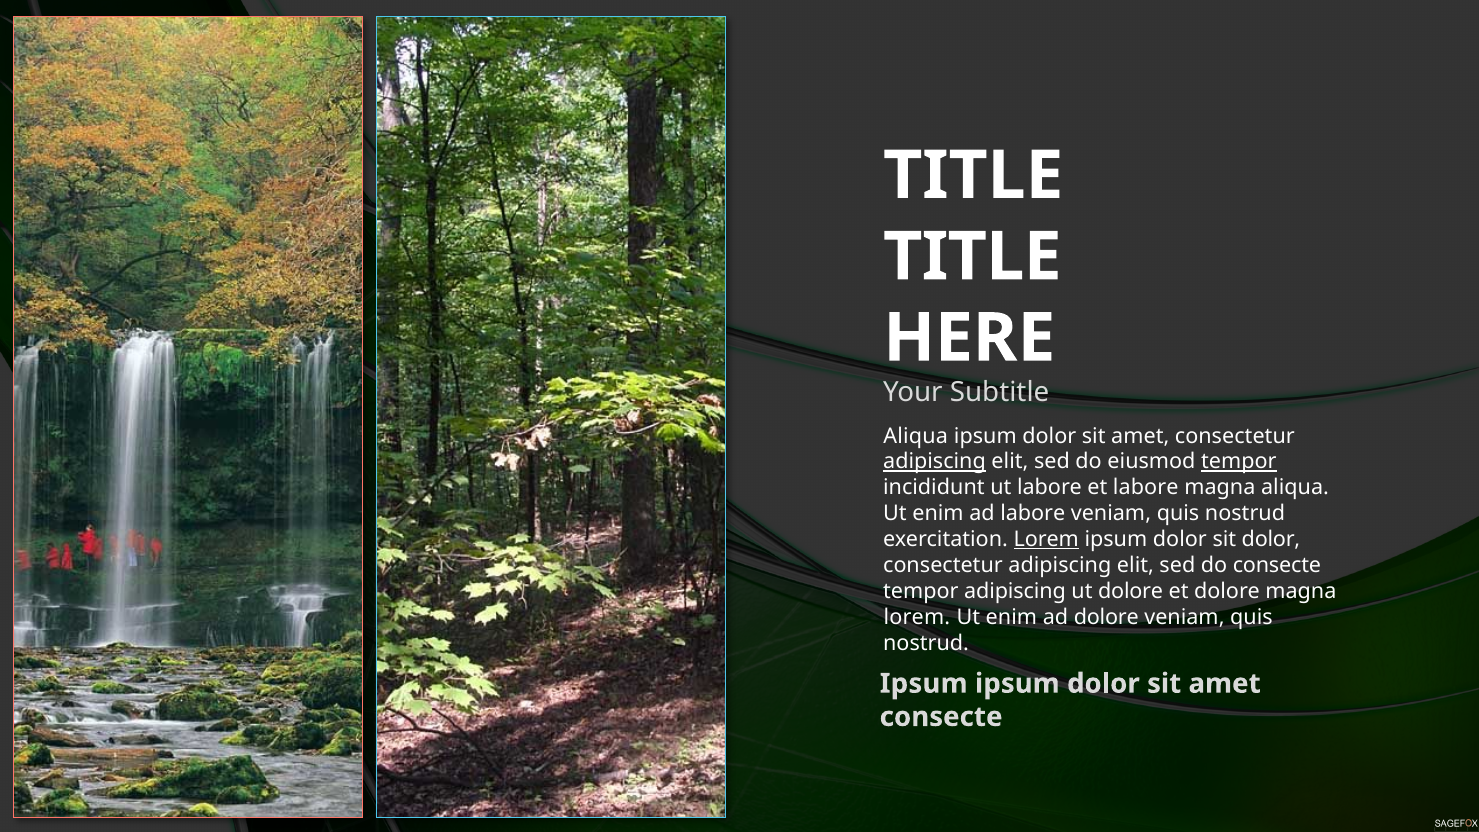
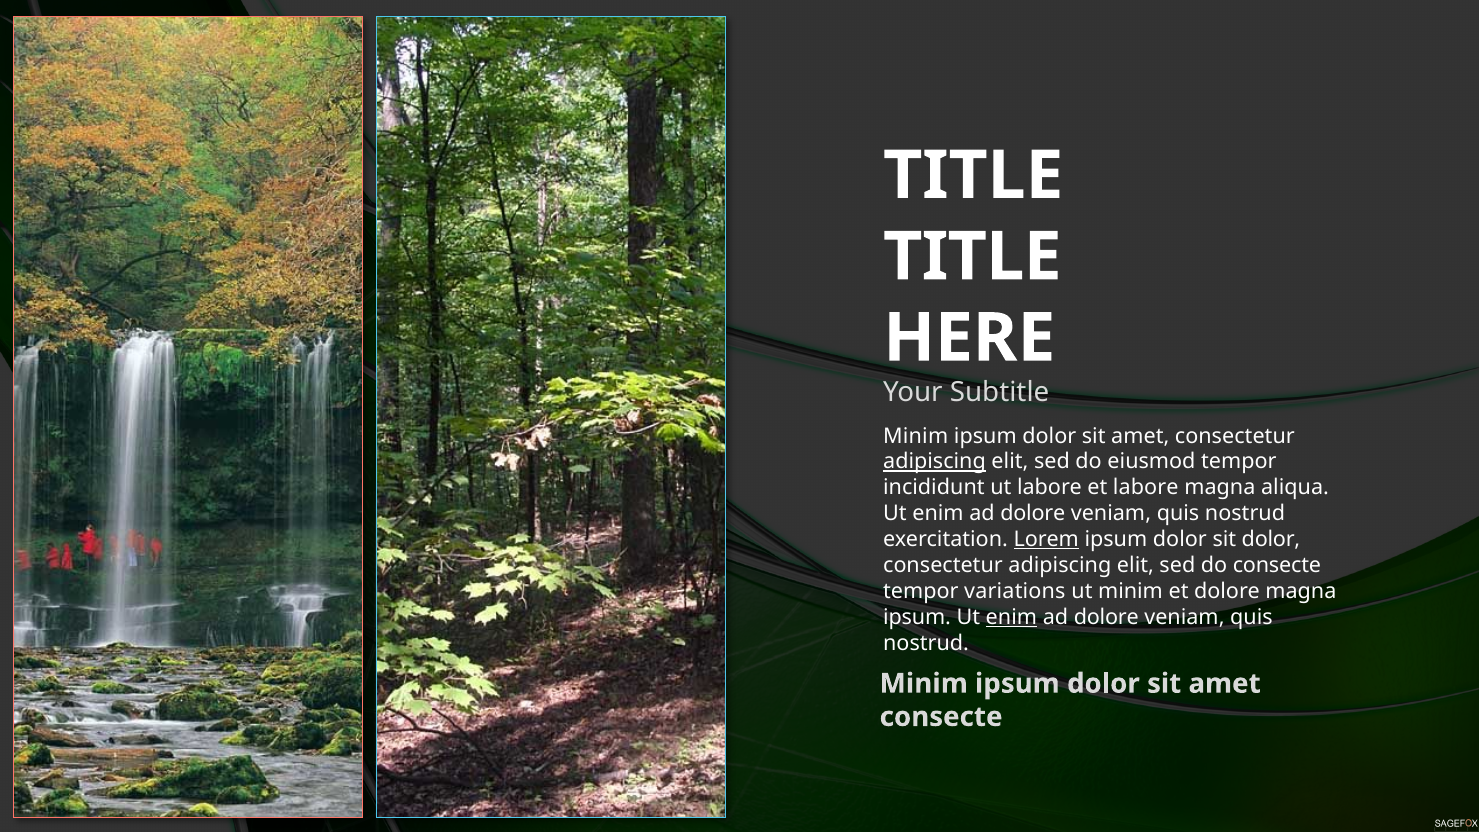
Aliqua: Aliqua -> Minim (916, 436)
tempor underline: present -> none (1239, 462)
labore: labore -> dolore (1033, 514)
tempor adipiscing: adipiscing -> variations (1015, 591)
ut dolore: dolore -> minim (1131, 591)
lorem: lorem -> ipsum (917, 617)
enim underline: none -> present (1011, 617)
Ipsum: Ipsum -> Minim (924, 684)
